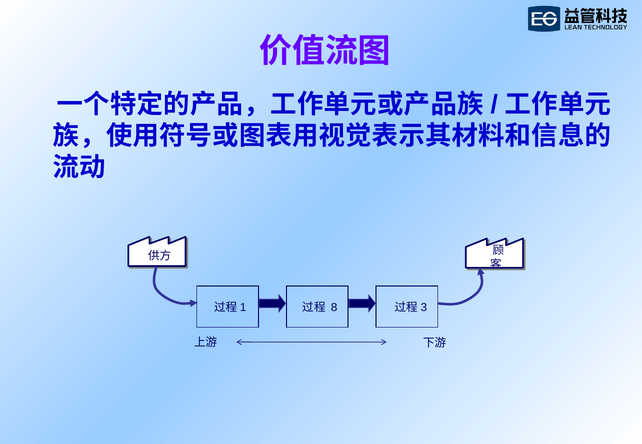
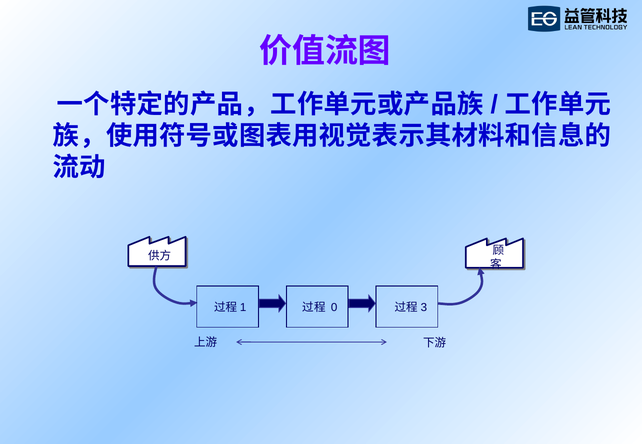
8: 8 -> 0 (334, 308)
